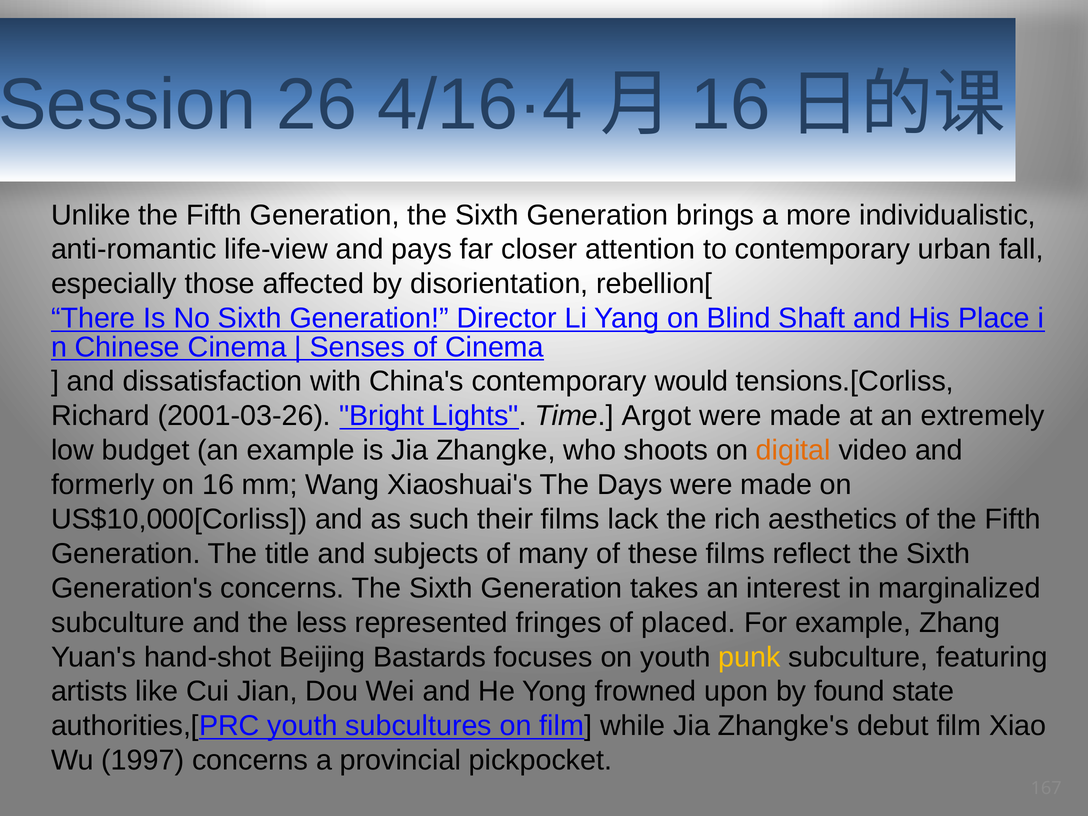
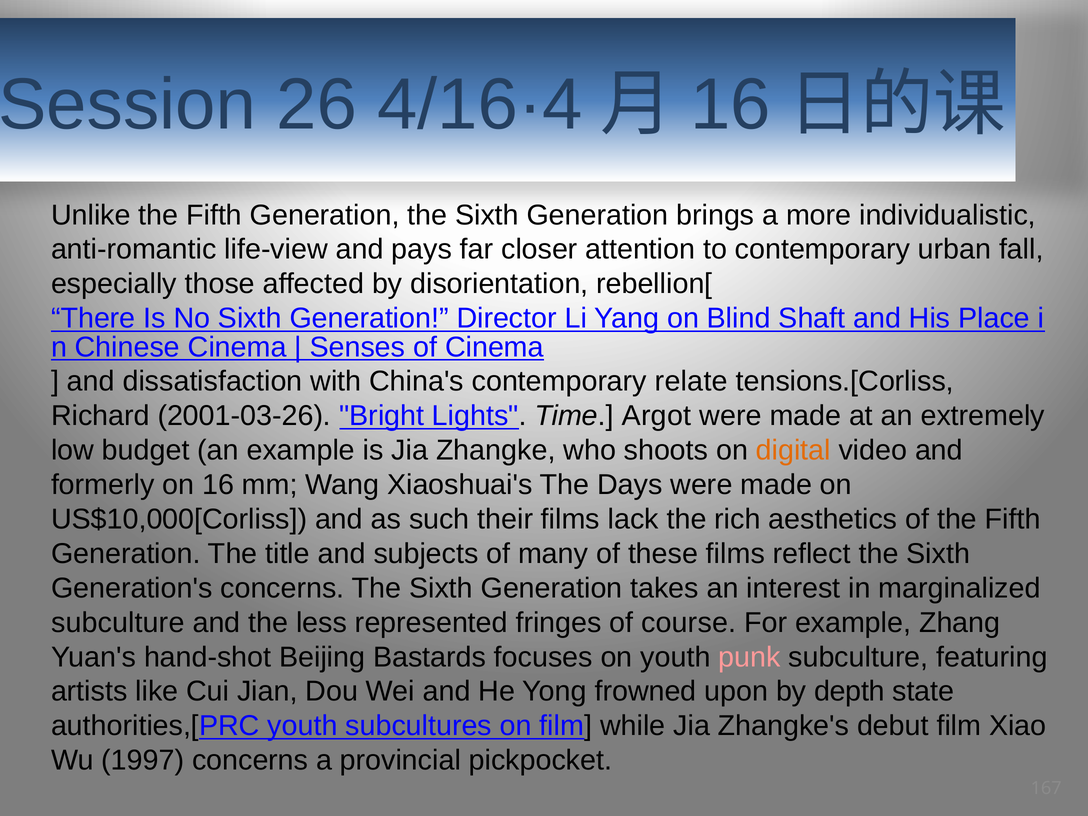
would: would -> relate (691, 382)
placed: placed -> course (689, 623)
punk colour: yellow -> pink (749, 657)
found: found -> depth (849, 691)
